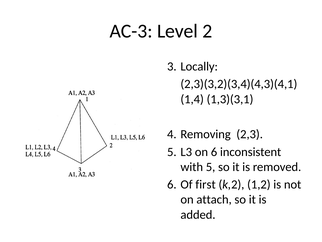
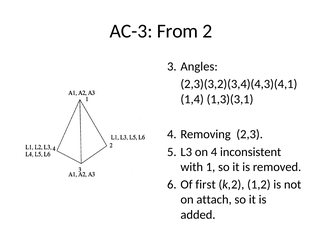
Level: Level -> From (178, 31)
Locally: Locally -> Angles (199, 66)
on 6: 6 -> 4 (214, 152)
with 5: 5 -> 1 (211, 167)
